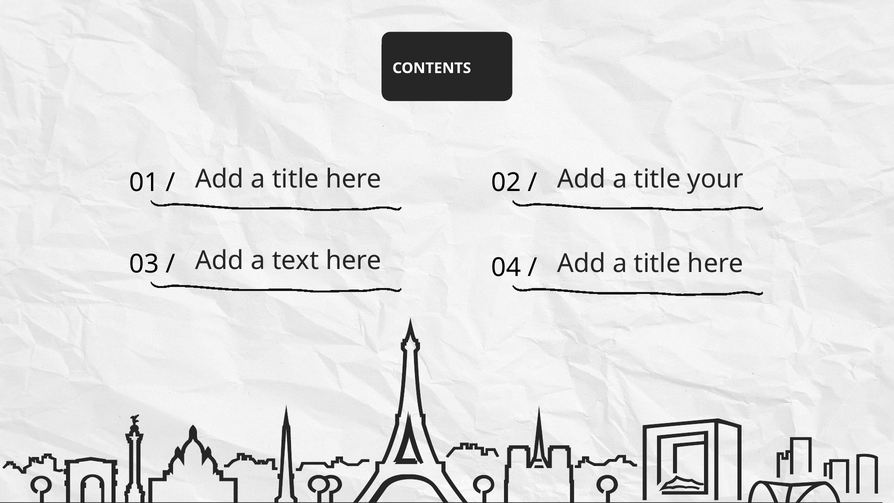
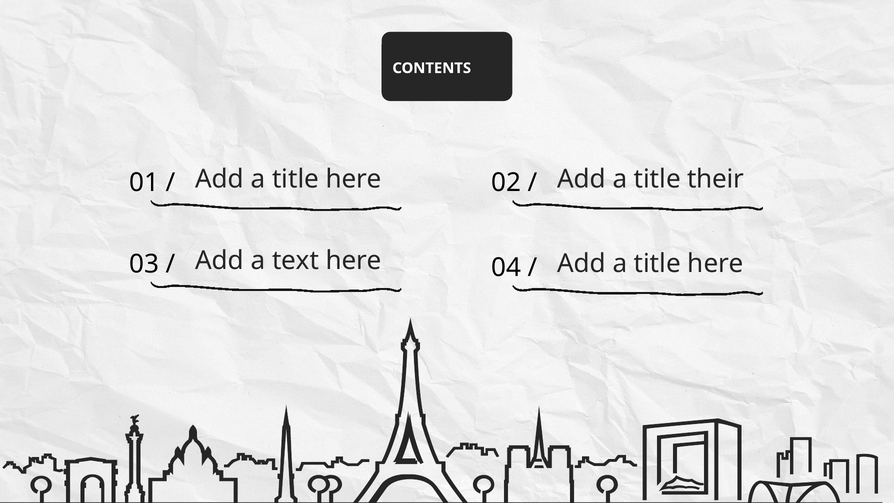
your: your -> their (715, 179)
